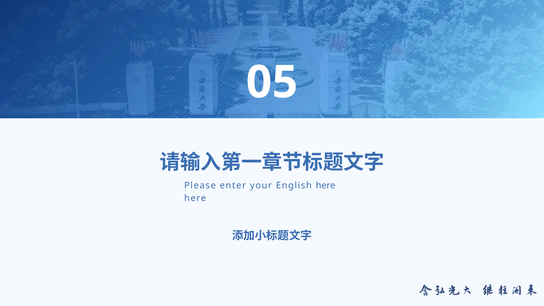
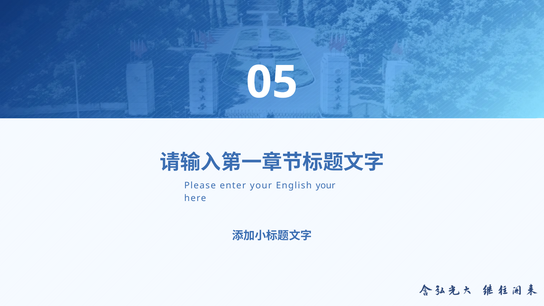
English here: here -> your (326, 186)
